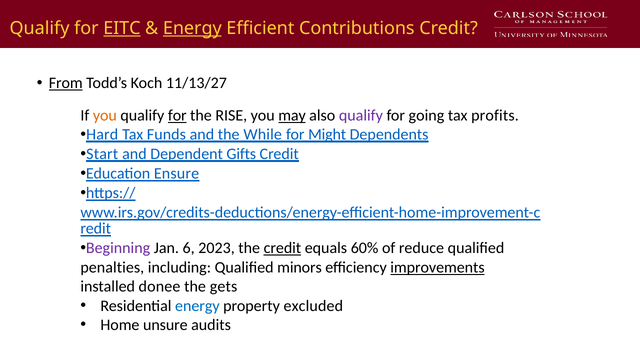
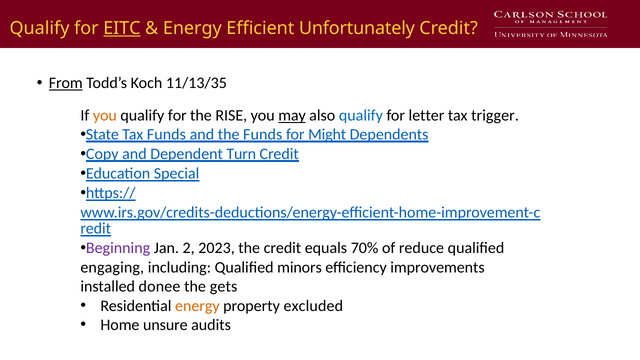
Energy underline: present -> none (192, 28)
Contributions: Contributions -> Unfortunately (357, 28)
11/13/27: 11/13/27 -> 11/13/35 (196, 83)
for underline: present -> none (177, 115)
qualify colour: purple -> blue (361, 115)
going: going -> letter (426, 115)
profits: profits -> trigger (495, 115)
Hard: Hard -> State (102, 135)
the While: While -> Funds (263, 135)
Start: Start -> Copy (102, 154)
Gifts: Gifts -> Turn (241, 154)
Ensure: Ensure -> Special (177, 174)
6: 6 -> 2 (189, 248)
credit underline: present -> none (282, 248)
60%: 60% -> 70% (365, 248)
penalties: penalties -> engaging (112, 267)
improvements underline: present -> none (438, 267)
energy colour: blue -> orange (197, 306)
